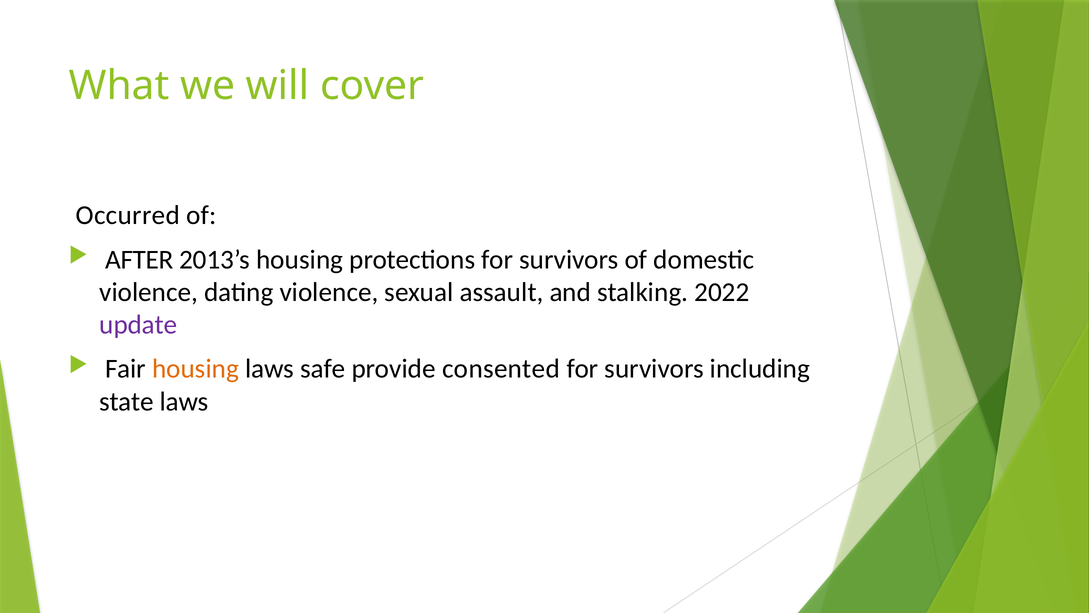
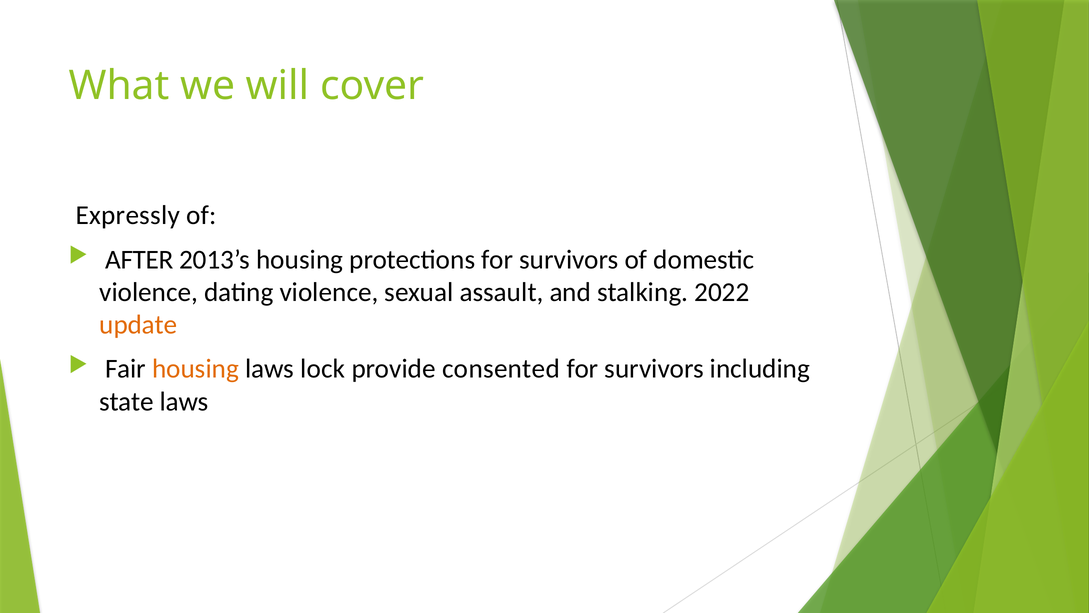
Occurred: Occurred -> Expressly (128, 215)
update colour: purple -> orange (138, 325)
safe: safe -> lock (323, 369)
